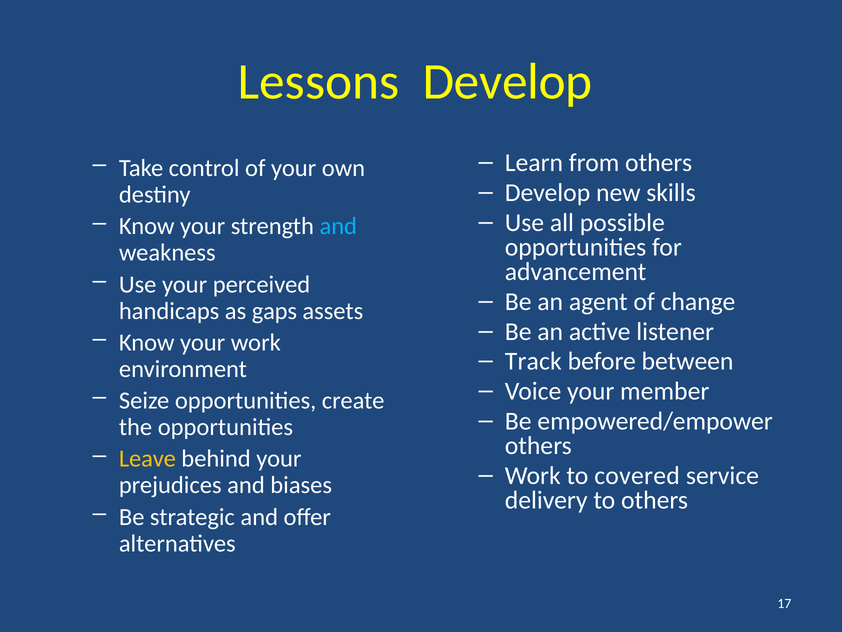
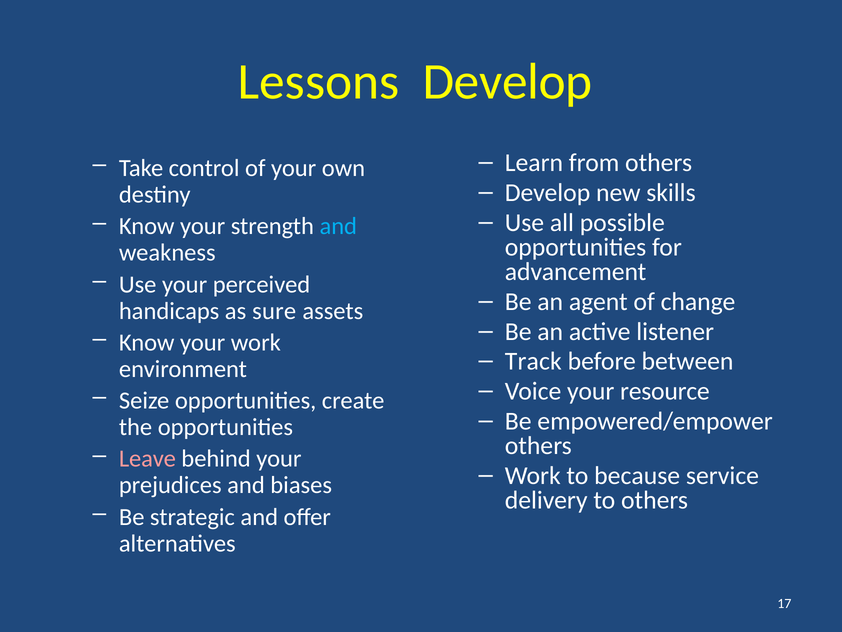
gaps: gaps -> sure (274, 311)
member: member -> resource (665, 391)
Leave colour: yellow -> pink (147, 458)
covered: covered -> because (637, 475)
